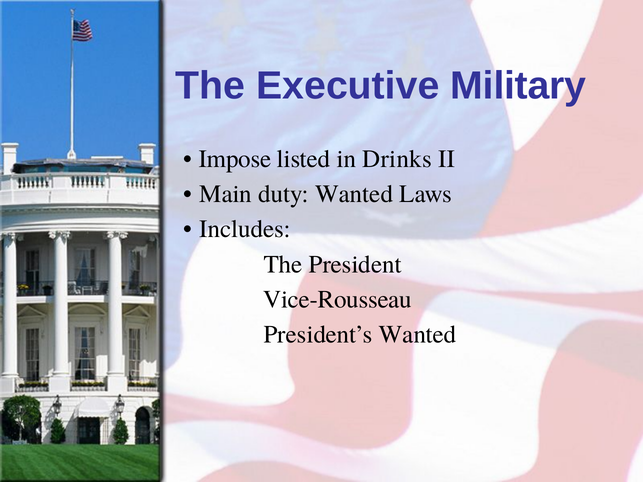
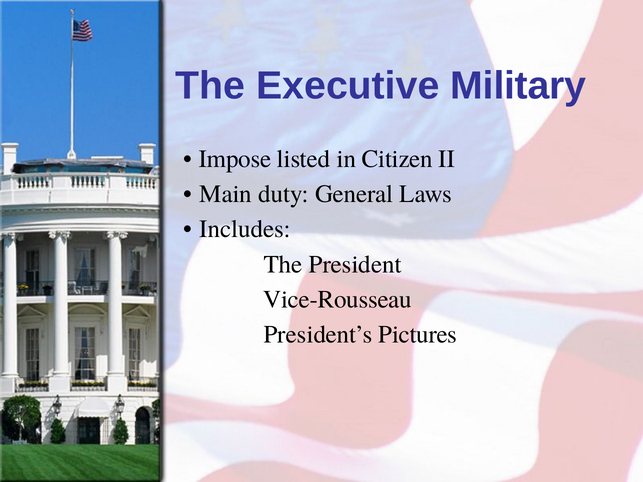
Drinks: Drinks -> Citizen (397, 159)
duty Wanted: Wanted -> General (354, 194)
President’s Wanted: Wanted -> Pictures (418, 334)
